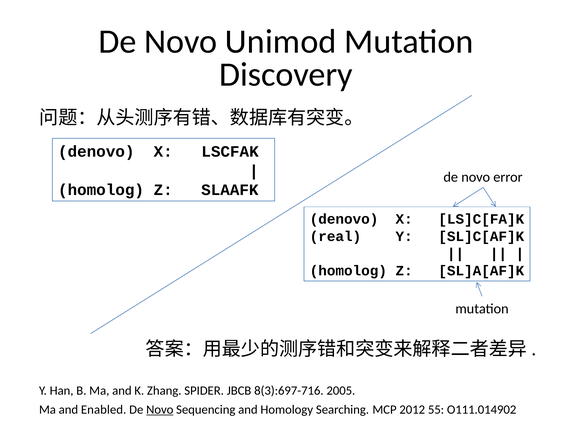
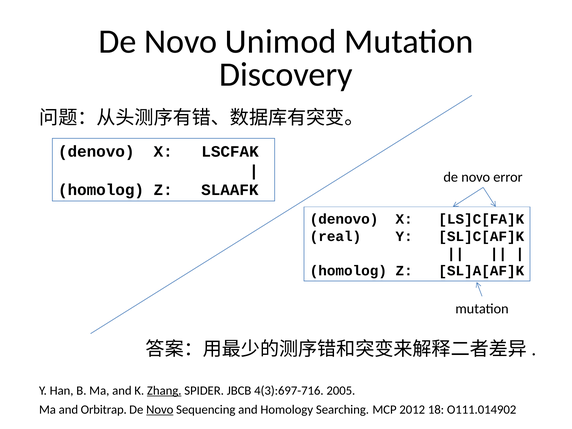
Zhang underline: none -> present (164, 391)
8(3):697-716: 8(3):697-716 -> 4(3):697-716 (289, 391)
Enabled: Enabled -> Orbitrap (104, 410)
55: 55 -> 18 (436, 410)
